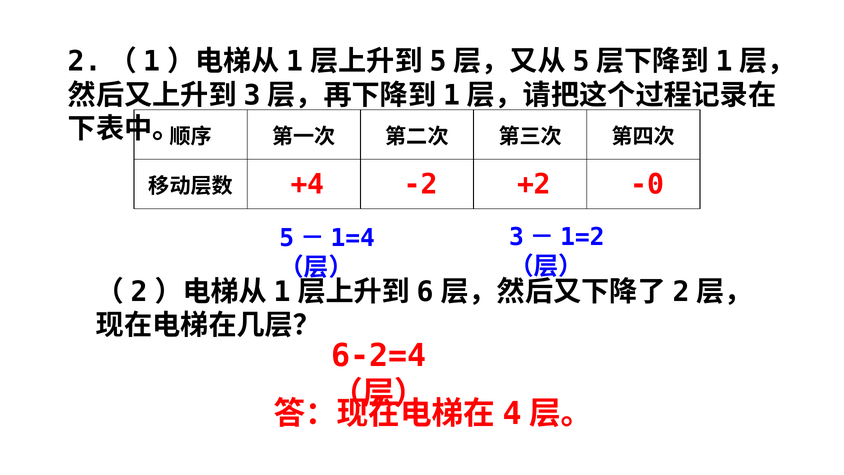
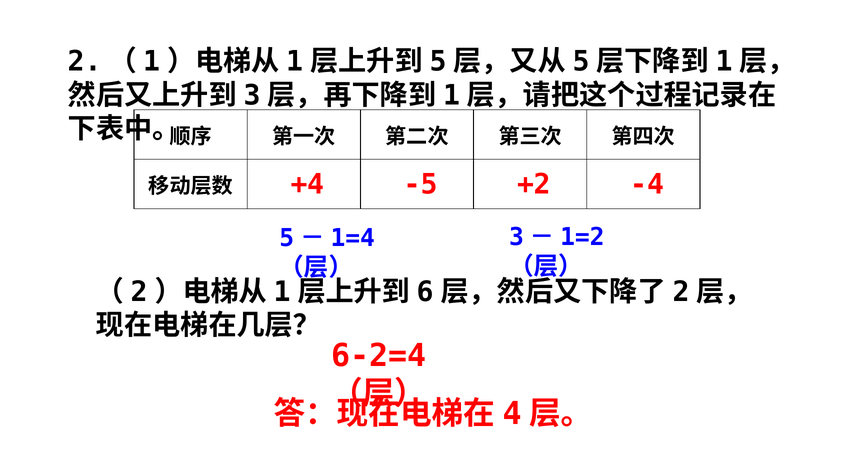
-2: -2 -> -5 (421, 184)
-0: -0 -> -4 (647, 184)
